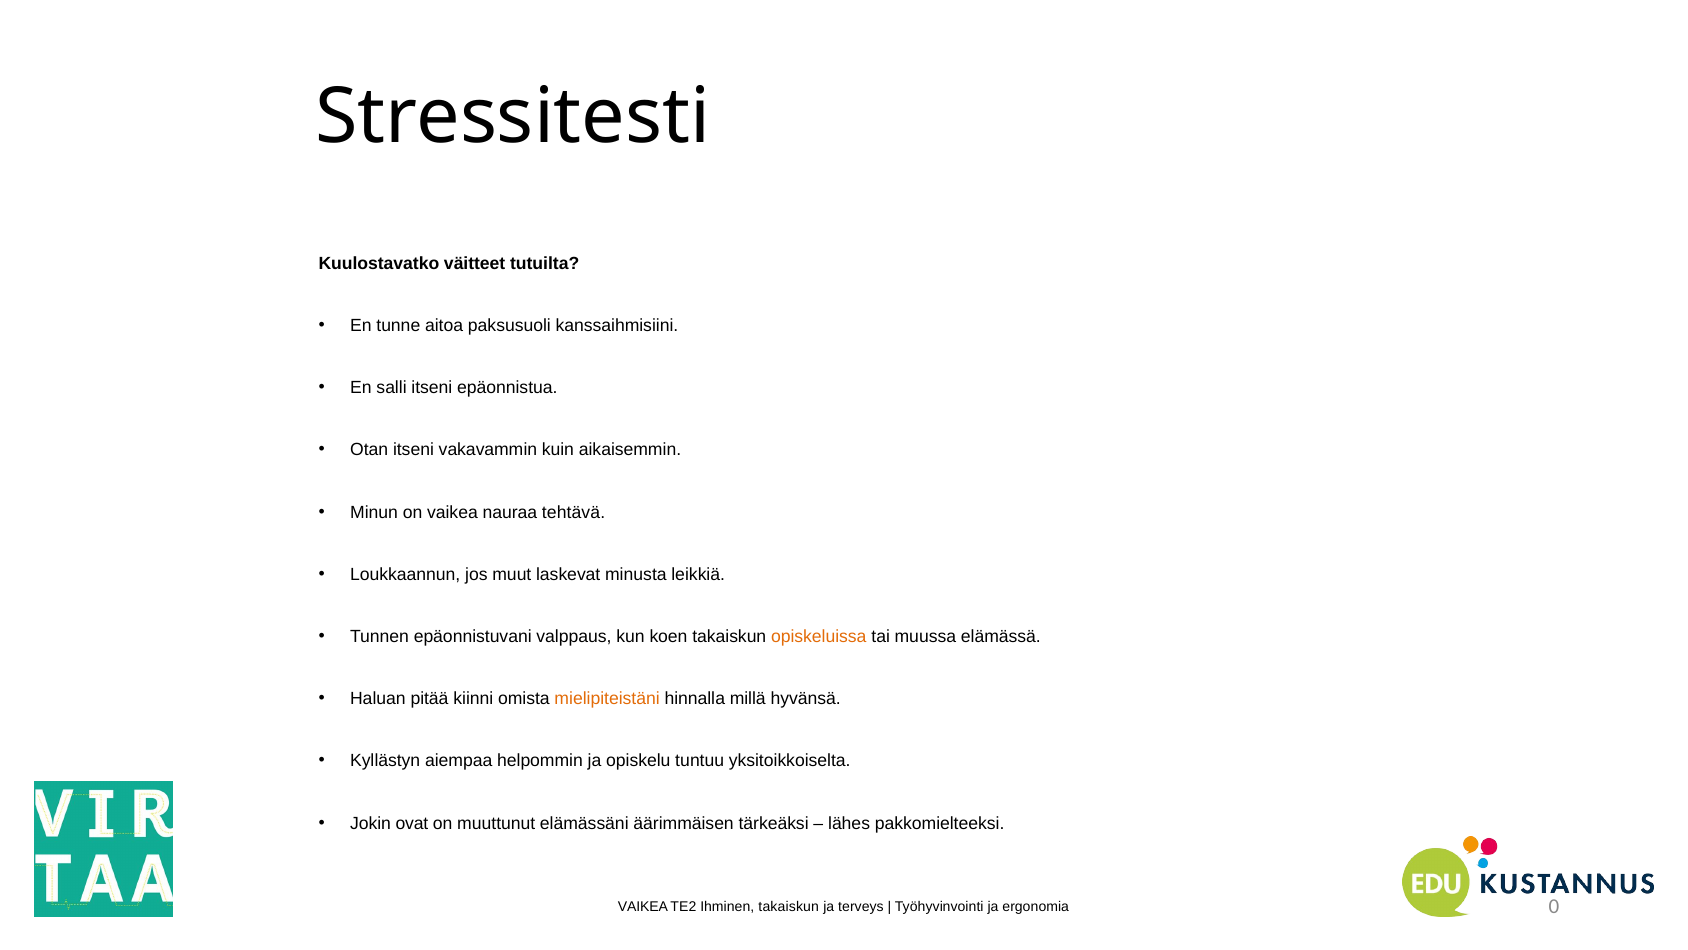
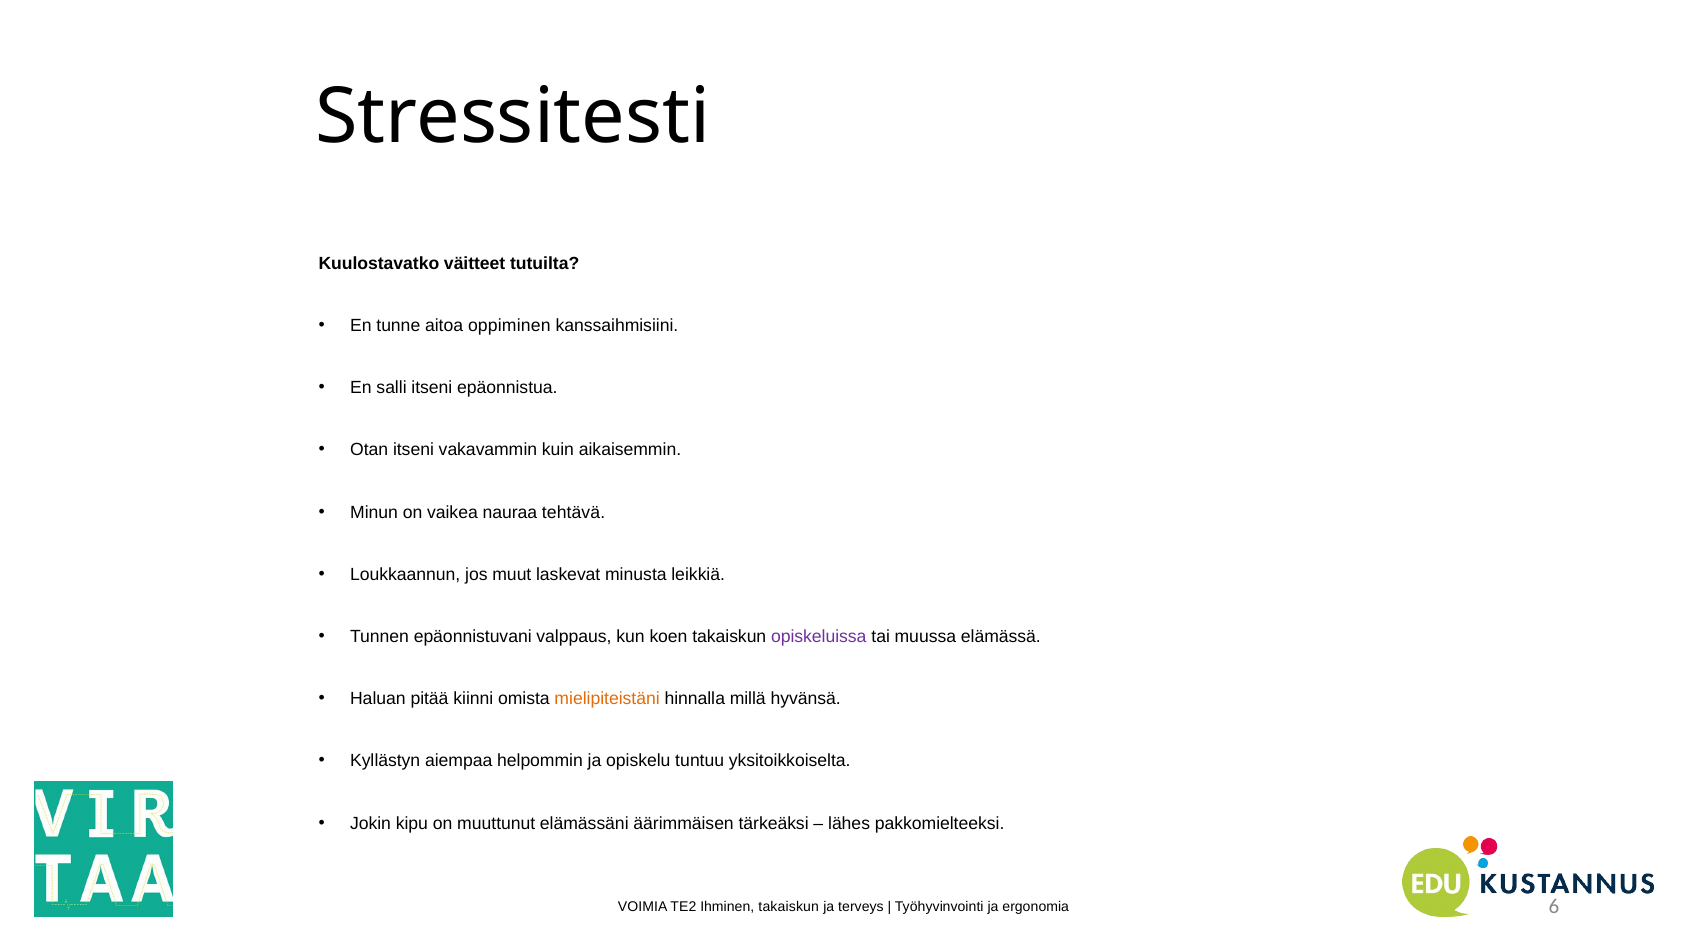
paksusuoli: paksusuoli -> oppiminen (509, 325)
opiskeluissa colour: orange -> purple (819, 636)
ovat: ovat -> kipu (412, 823)
VAIKEA: VAIKEA -> VOIMIA (643, 906)
0: 0 -> 6 (1554, 907)
